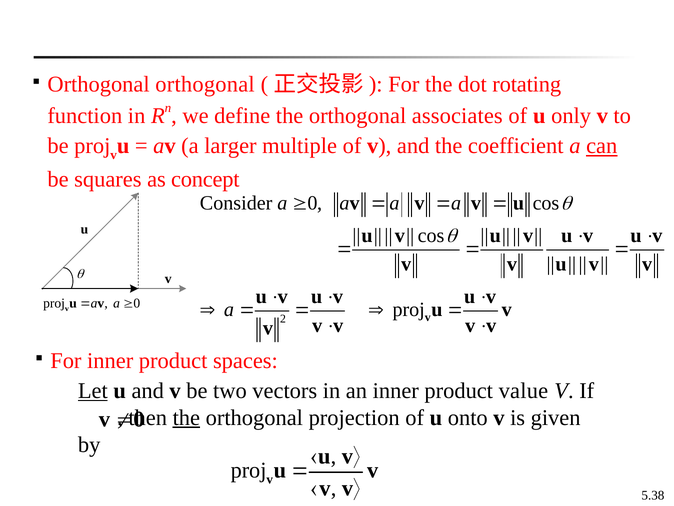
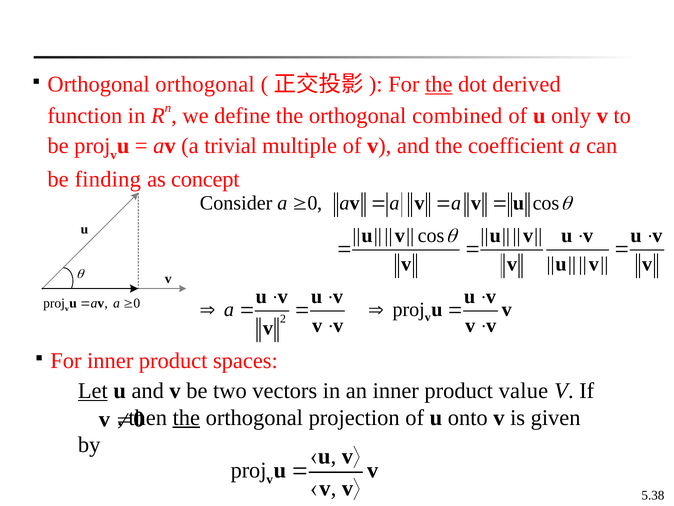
the underline: none -> present (439, 84)
rotating: rotating -> derived (527, 84)
associates: associates -> combined (457, 116)
larger: larger -> trivial (231, 146)
can underline: present -> none (602, 146)
squares: squares -> finding (108, 179)
